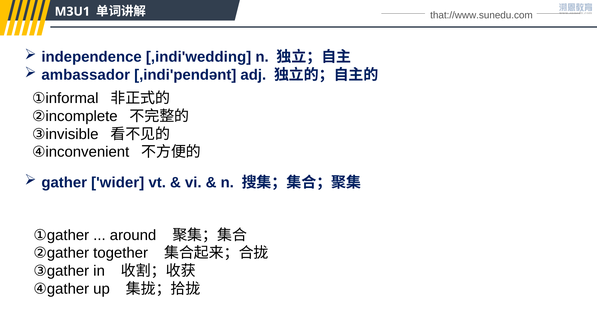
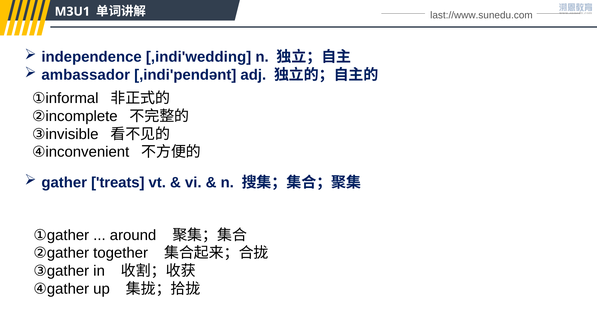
that://www.sunedu.com: that://www.sunedu.com -> last://www.sunedu.com (481, 15)
wider: wider -> treats (118, 182)
